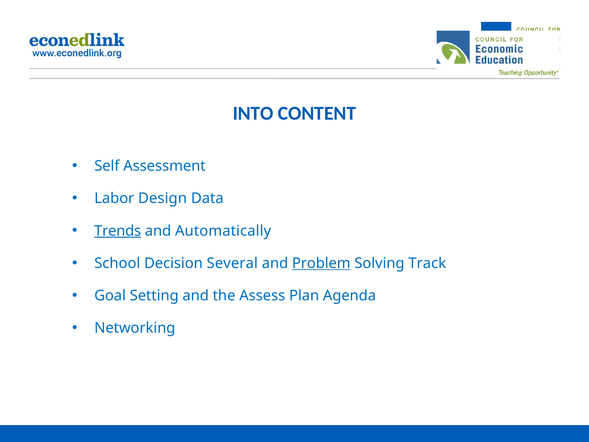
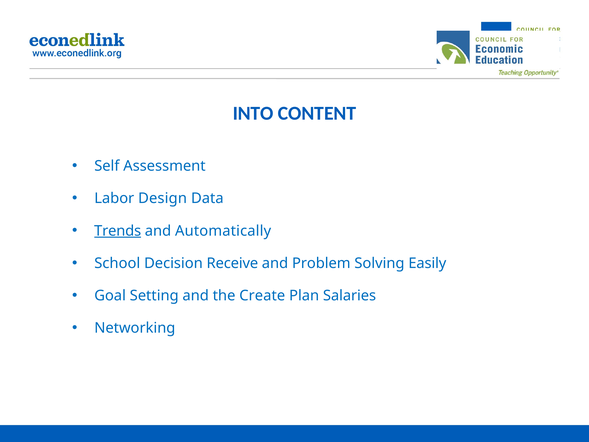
Several: Several -> Receive (232, 263)
Problem underline: present -> none (321, 263)
Track: Track -> Easily (427, 263)
Assess: Assess -> Create (262, 296)
Agenda: Agenda -> Salaries (350, 296)
